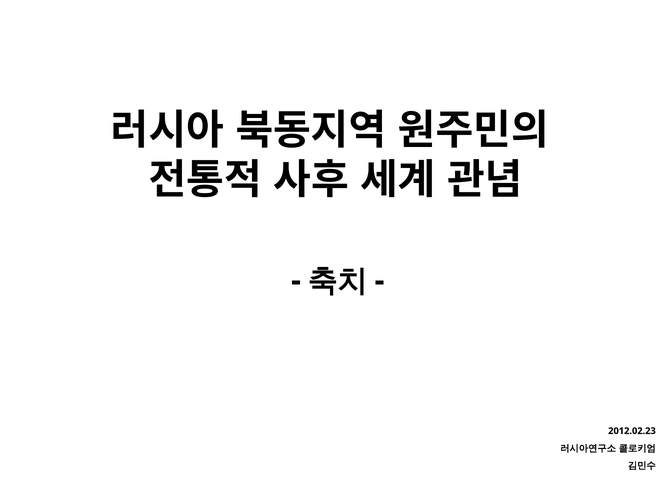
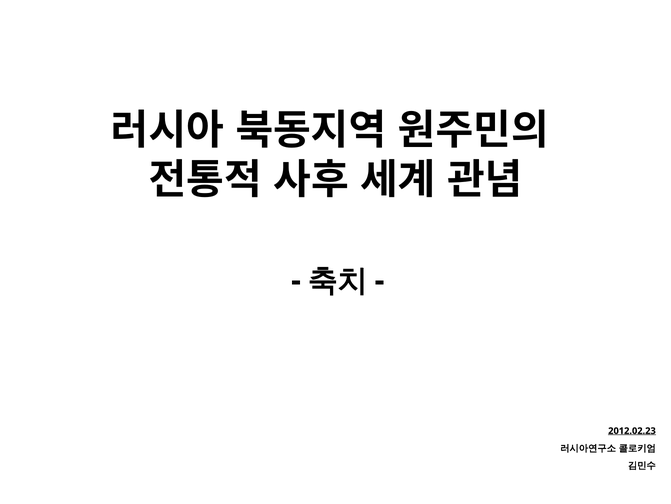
2012.02.23 underline: none -> present (632, 430)
